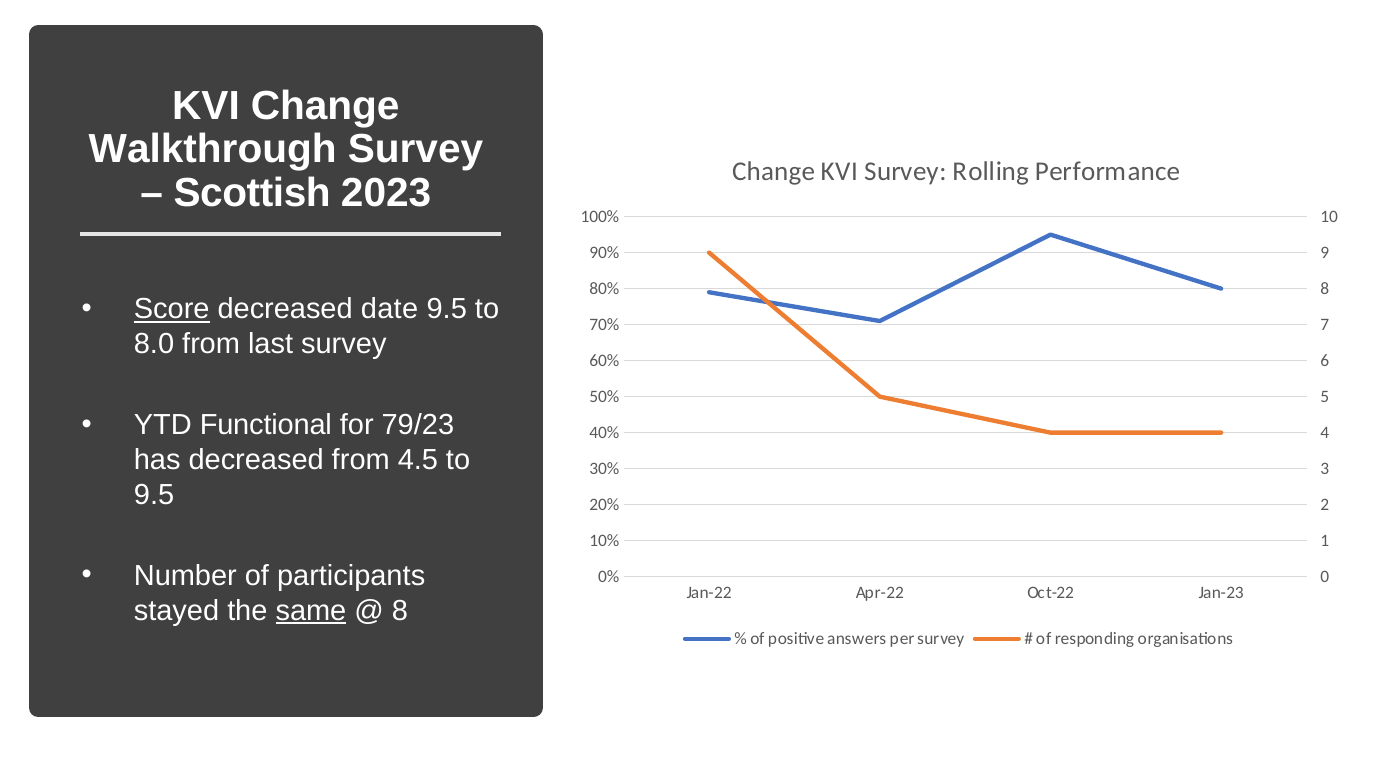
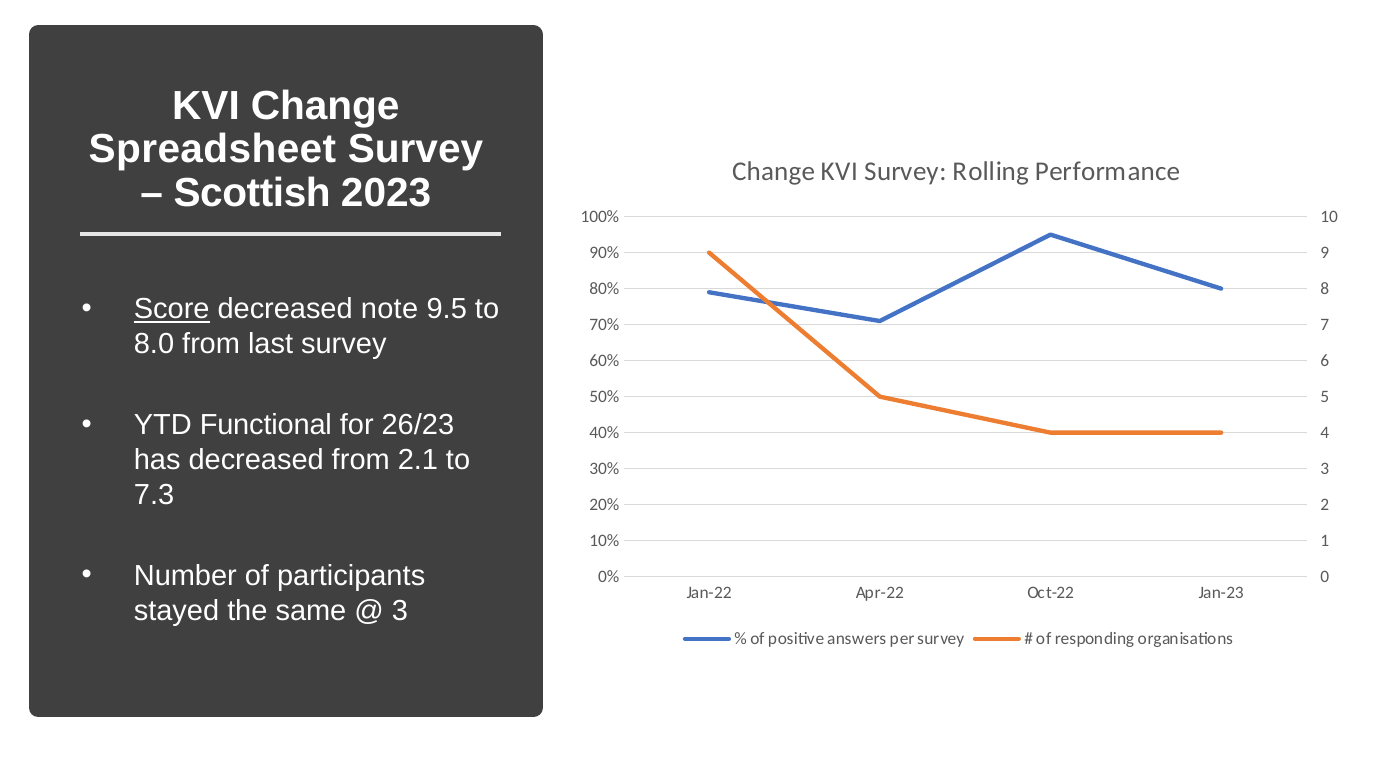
Walkthrough: Walkthrough -> Spreadsheet (212, 150)
date: date -> note (390, 309)
79/23: 79/23 -> 26/23 (418, 425)
4.5: 4.5 -> 2.1 (418, 460)
9.5: 9.5 -> 7.3 (154, 495)
same underline: present -> none (311, 611)
8: 8 -> 3 (400, 611)
